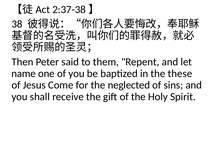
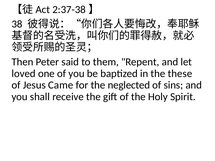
name: name -> loved (24, 74)
Come: Come -> Came (61, 85)
